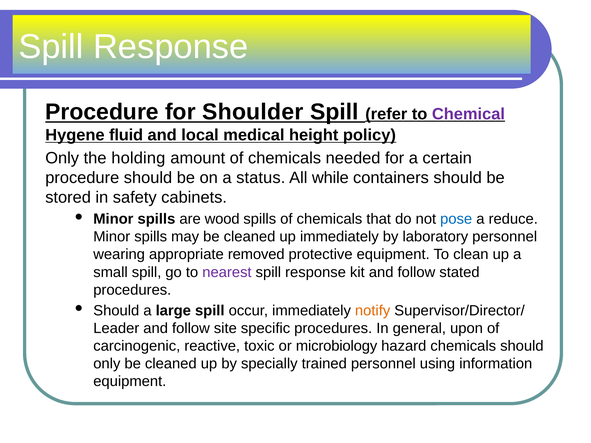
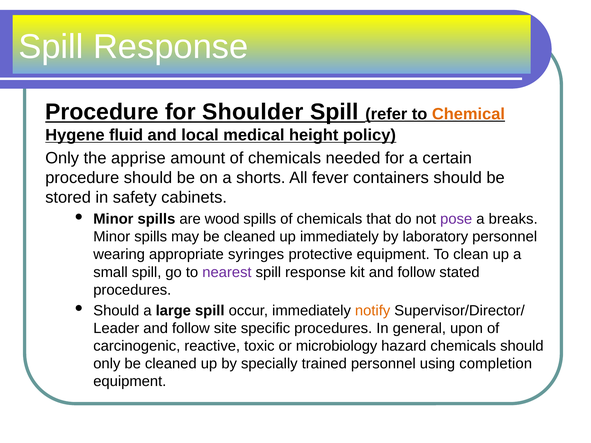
Chemical colour: purple -> orange (468, 114)
holding: holding -> apprise (138, 158)
status: status -> shorts (261, 178)
while: while -> fever (330, 178)
pose colour: blue -> purple (456, 219)
reduce: reduce -> breaks (513, 219)
removed: removed -> syringes (256, 255)
information: information -> completion (496, 364)
